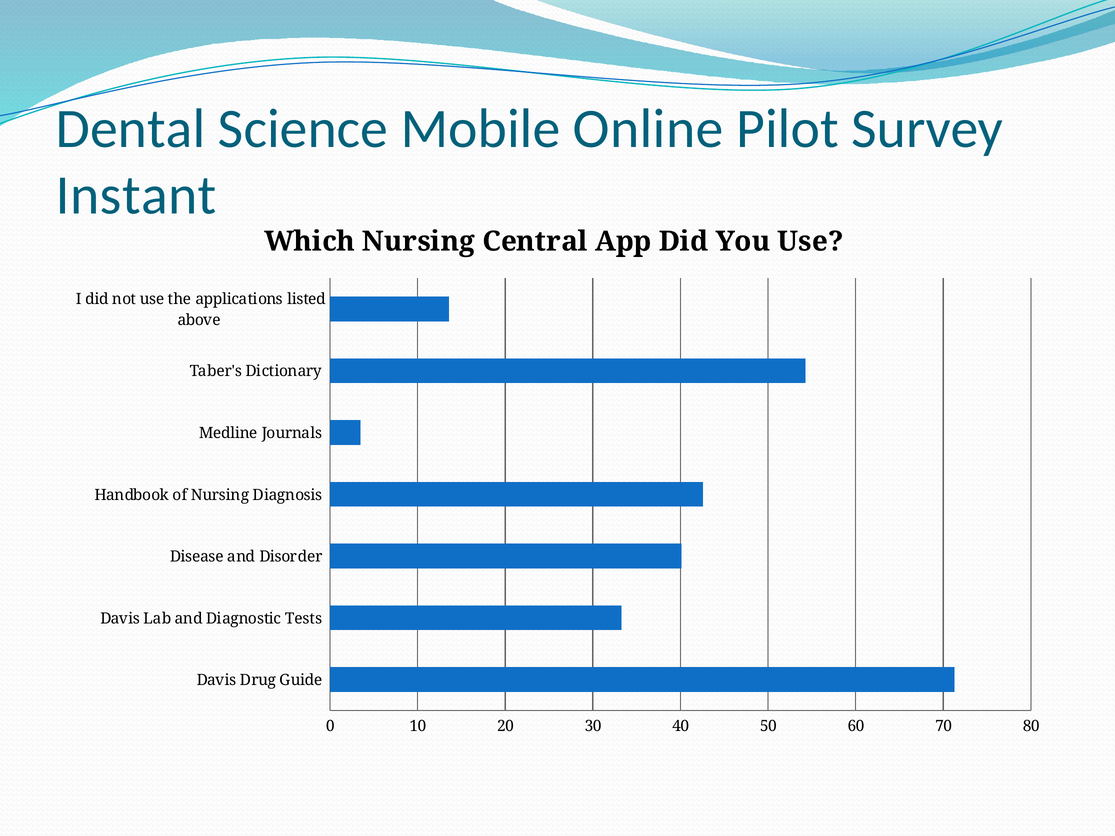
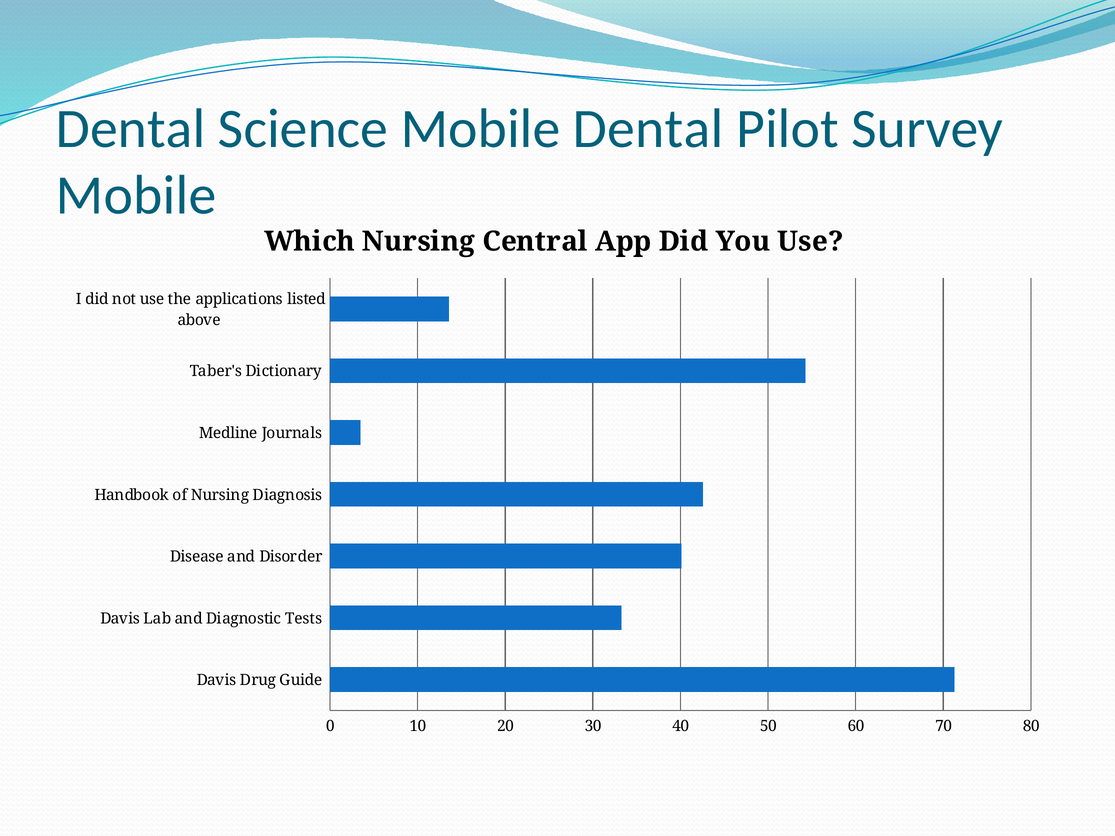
Mobile Online: Online -> Dental (648, 129)
Instant: Instant -> Mobile (136, 196)
